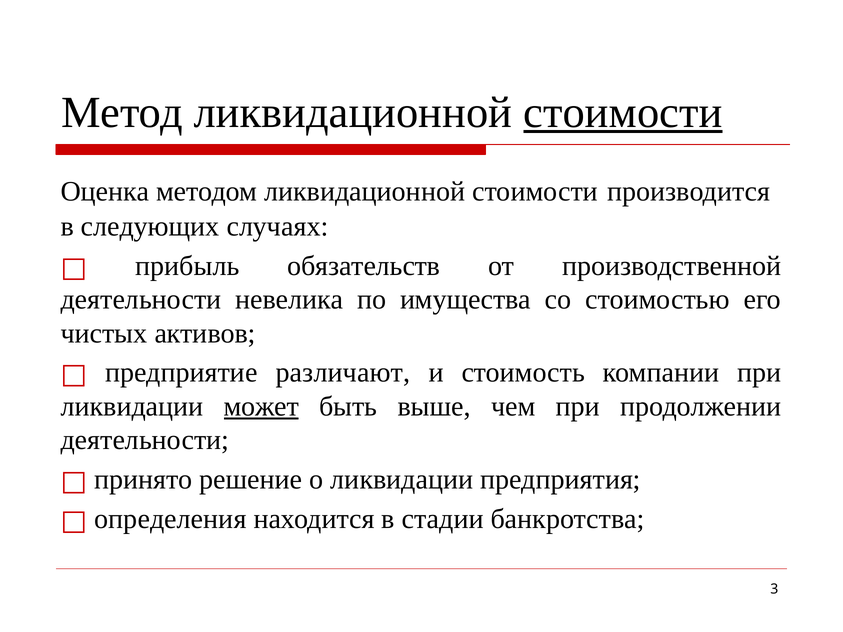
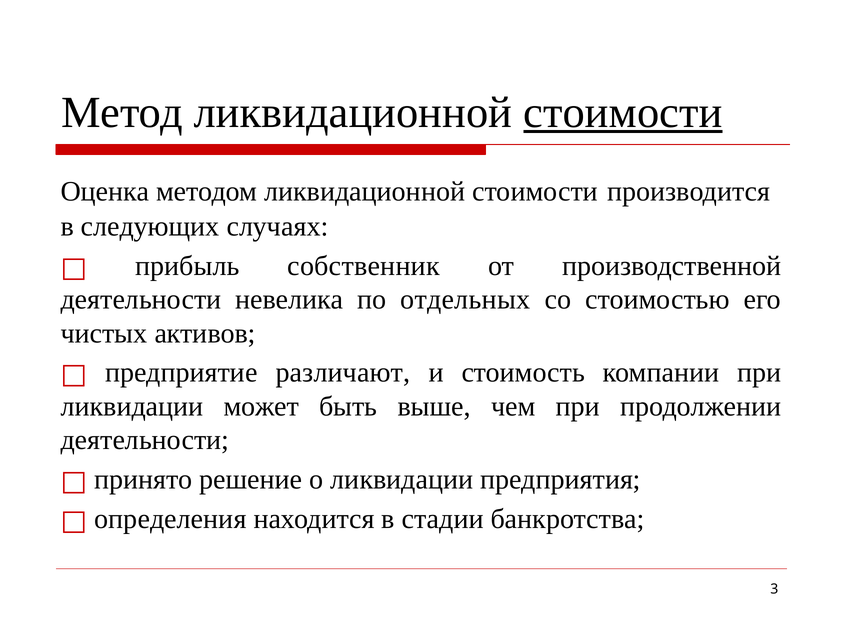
обязательств: обязательств -> собственник (364, 266)
имущества: имущества -> отдельных (465, 300)
может underline: present -> none (261, 407)
